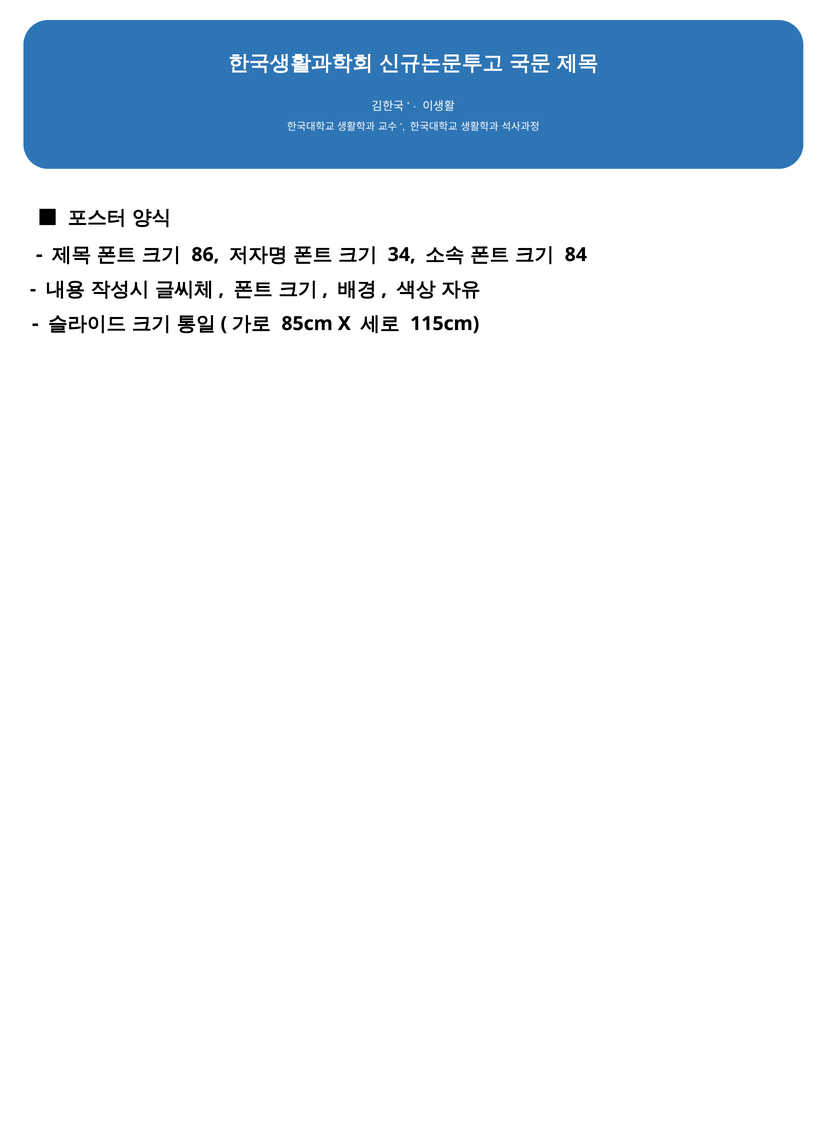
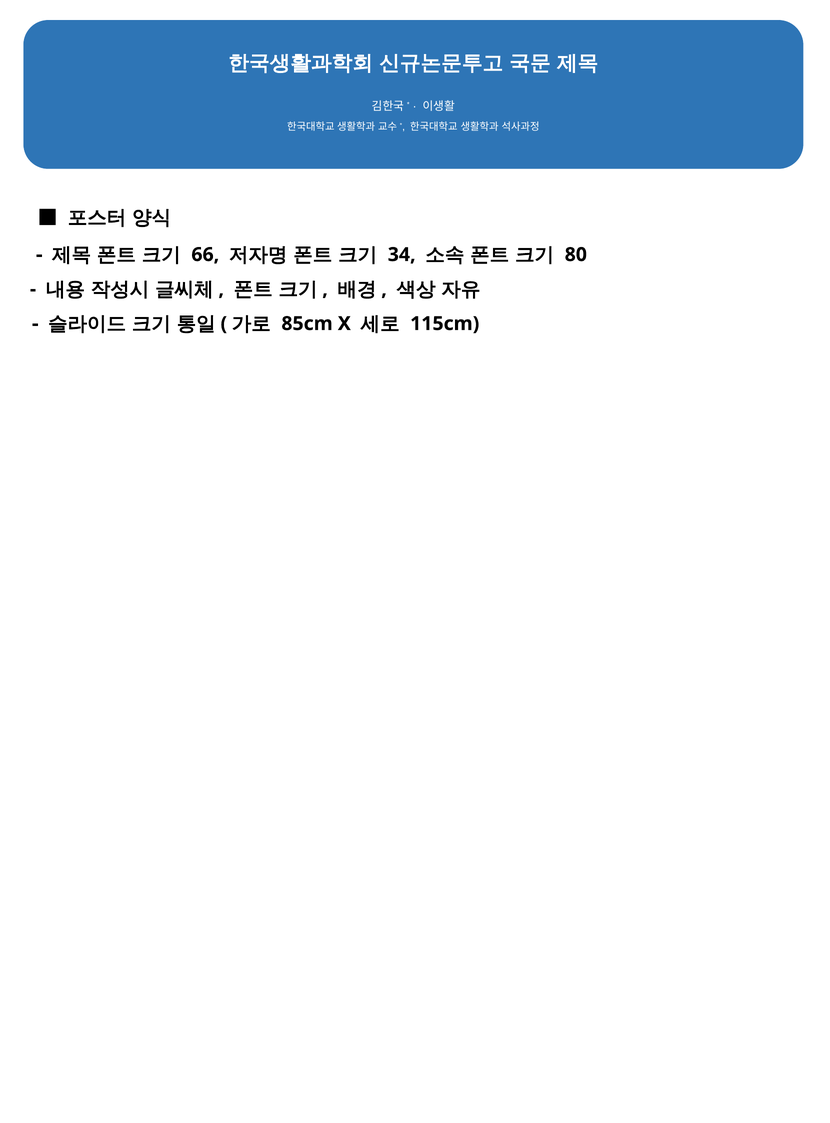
86: 86 -> 66 (205, 255)
84: 84 -> 80 (576, 255)
